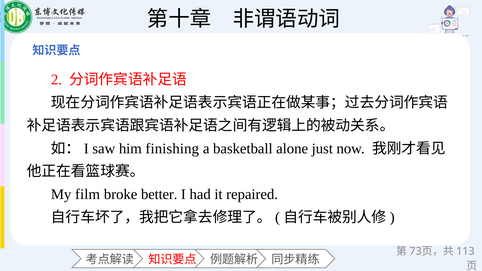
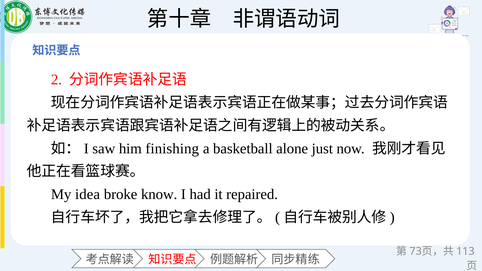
film: film -> idea (88, 195)
better: better -> know (159, 195)
